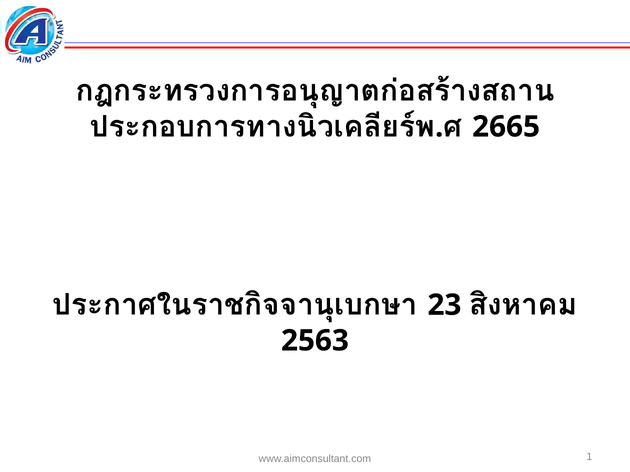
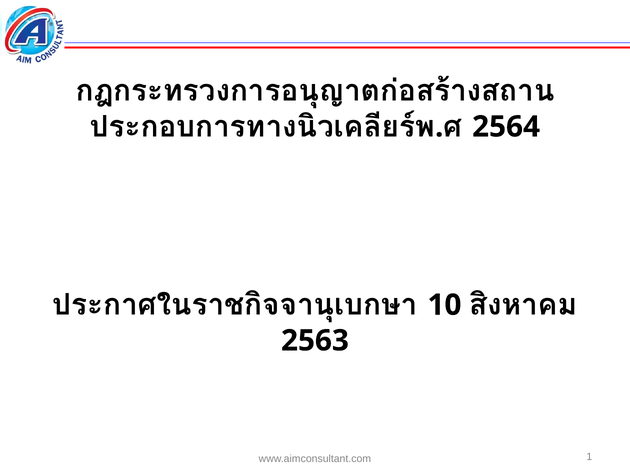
2665: 2665 -> 2564 (506, 127)
23: 23 -> 10 (444, 305)
